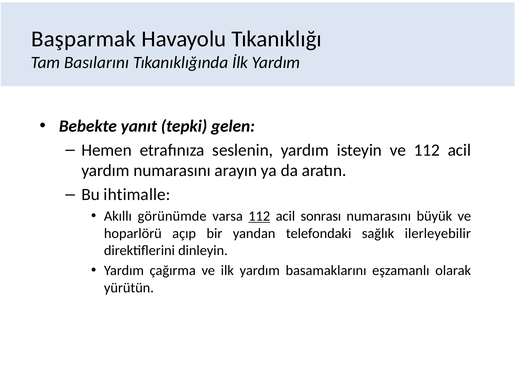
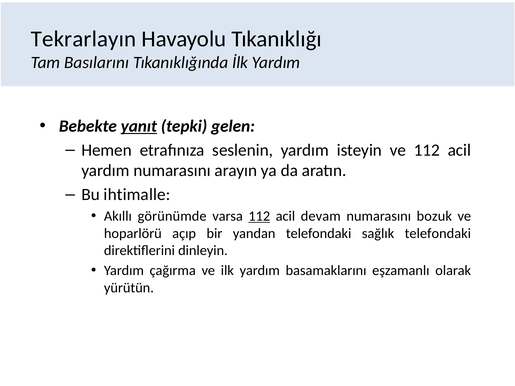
Başparmak: Başparmak -> Tekrarlayın (84, 39)
yanıt underline: none -> present (139, 126)
sonrası: sonrası -> devam (321, 216)
büyük: büyük -> bozuk (434, 216)
sağlık ilerleyebilir: ilerleyebilir -> telefondaki (438, 234)
